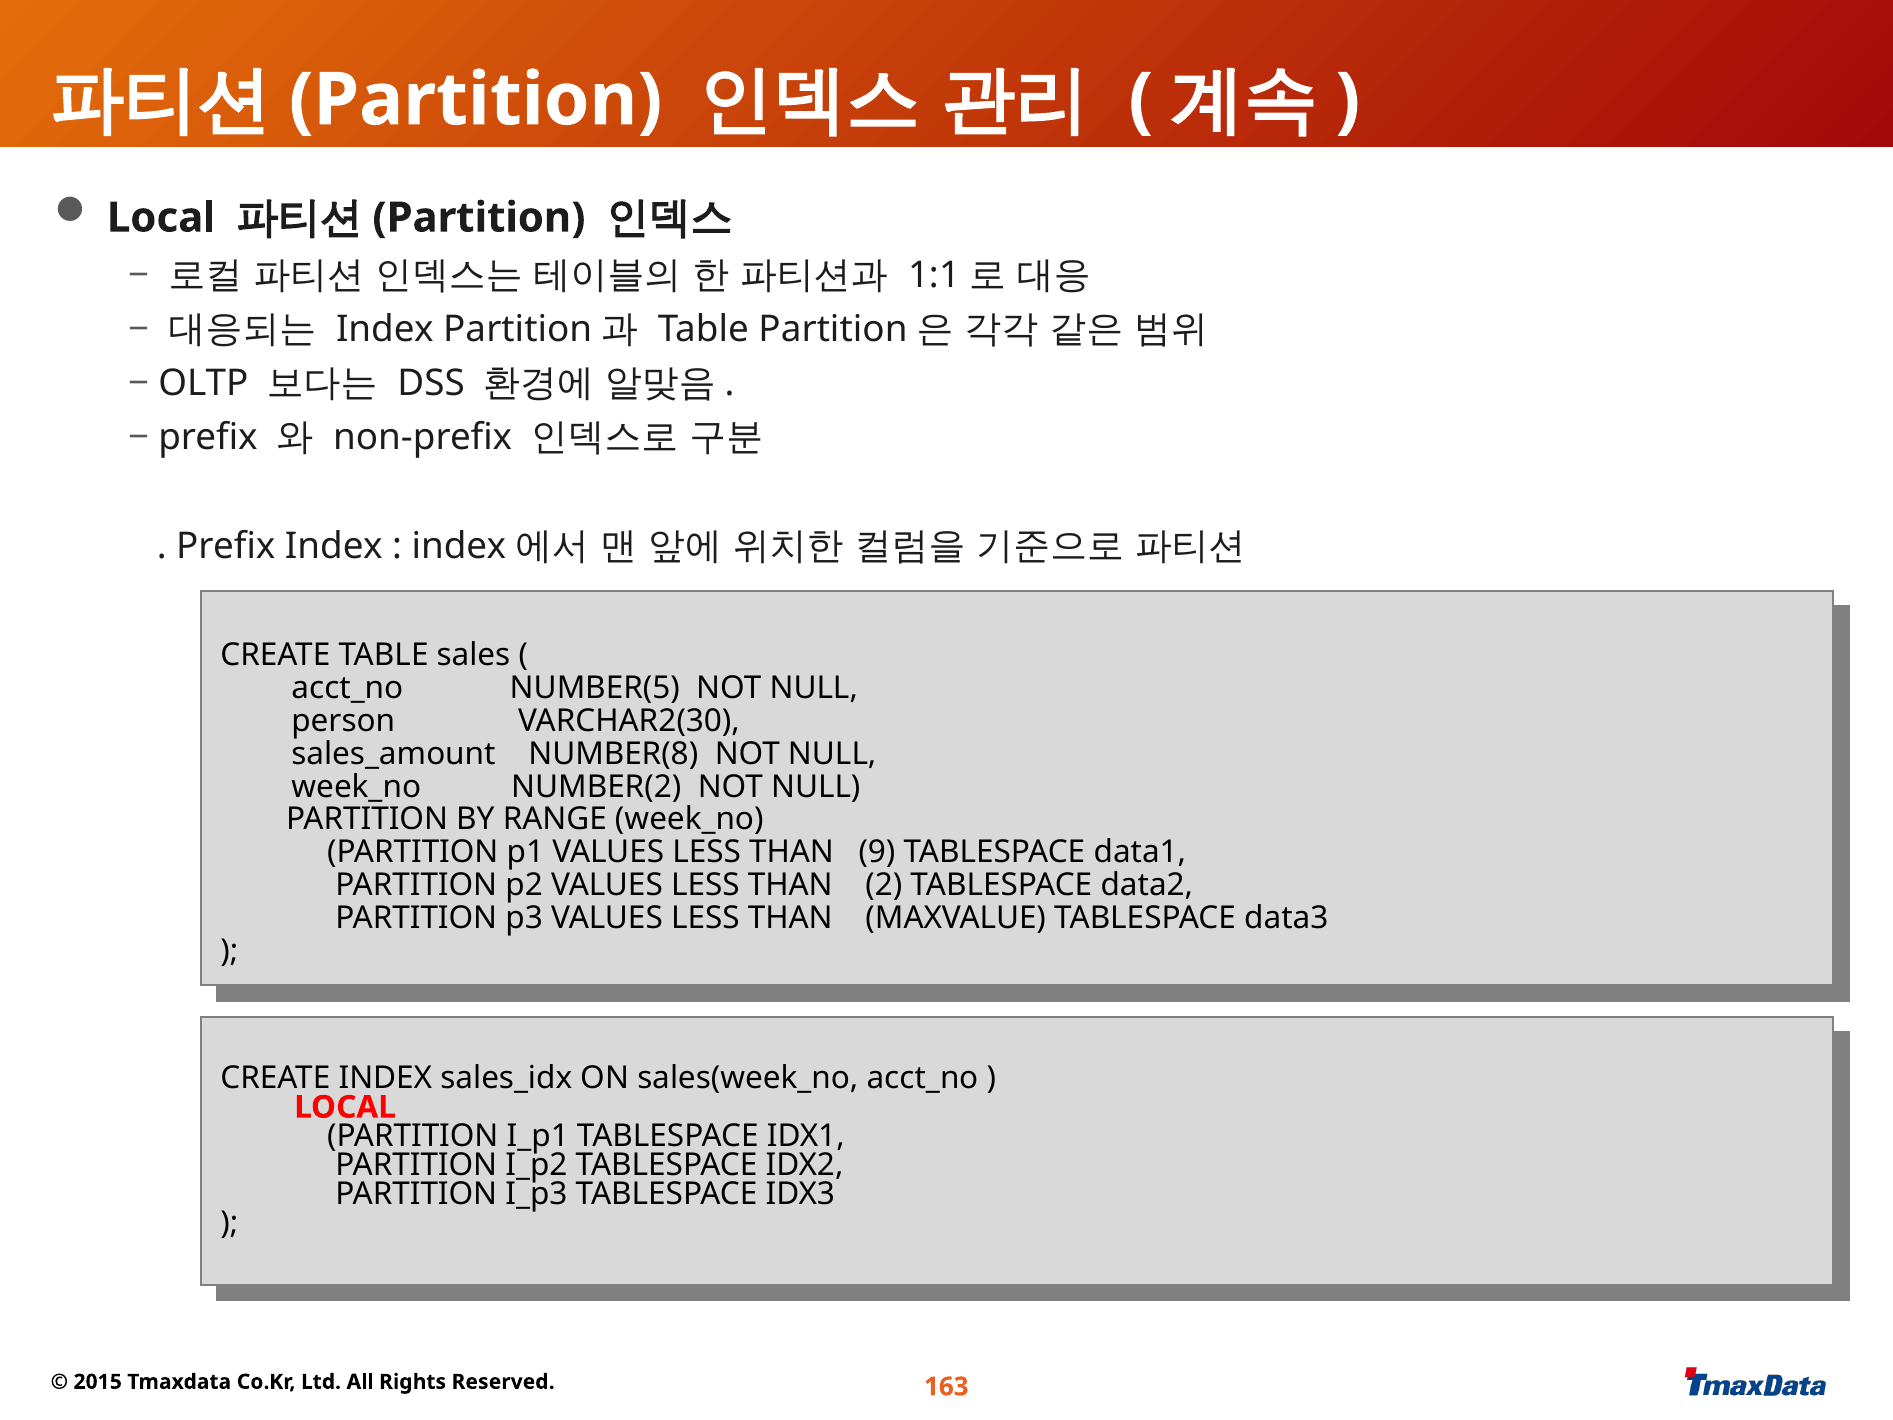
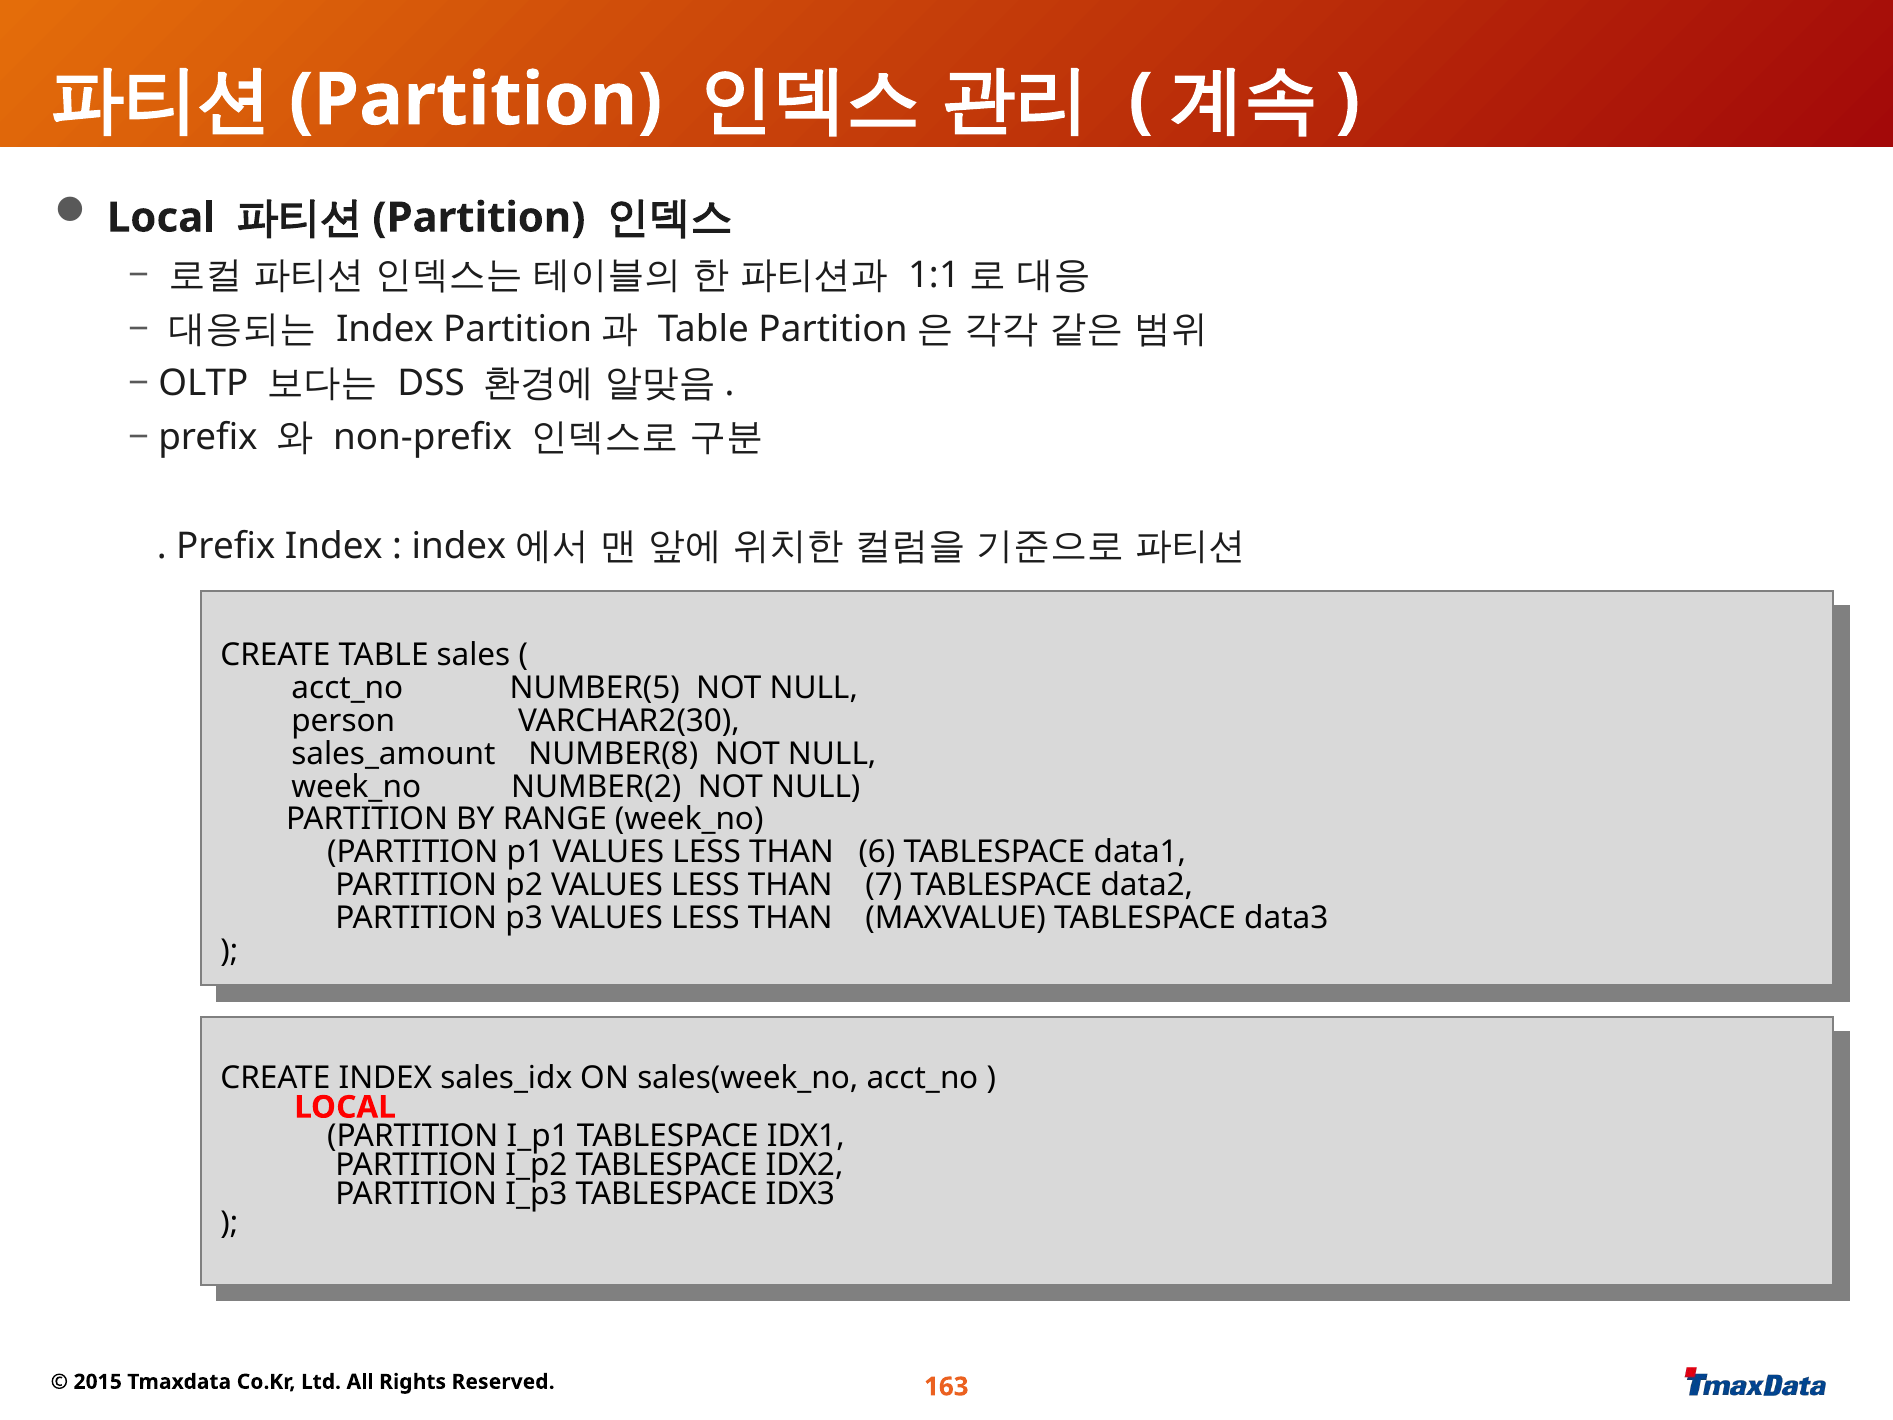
9: 9 -> 6 (877, 852)
2: 2 -> 7 (884, 885)
